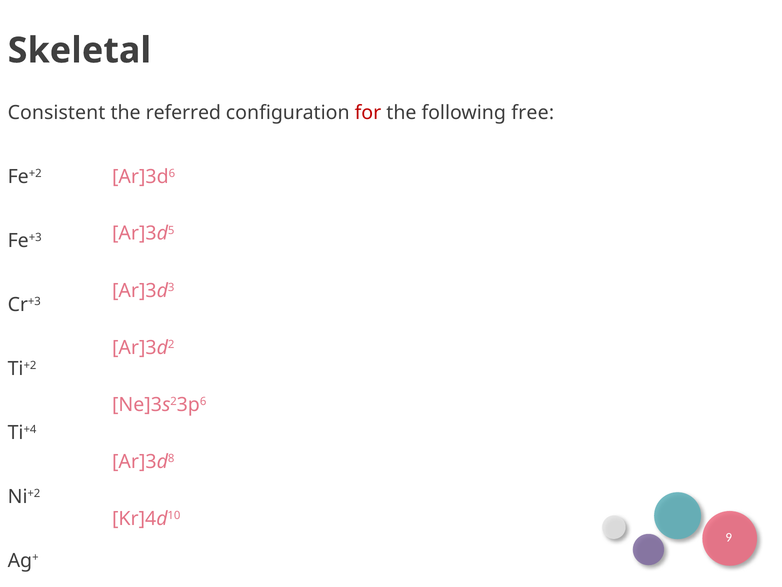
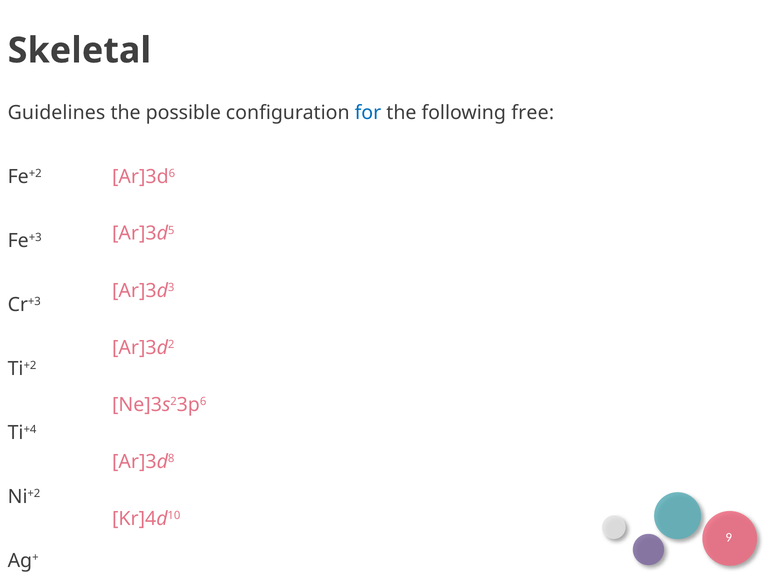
Consistent: Consistent -> Guidelines (57, 112)
referred: referred -> possible (183, 112)
for colour: red -> blue (368, 112)
